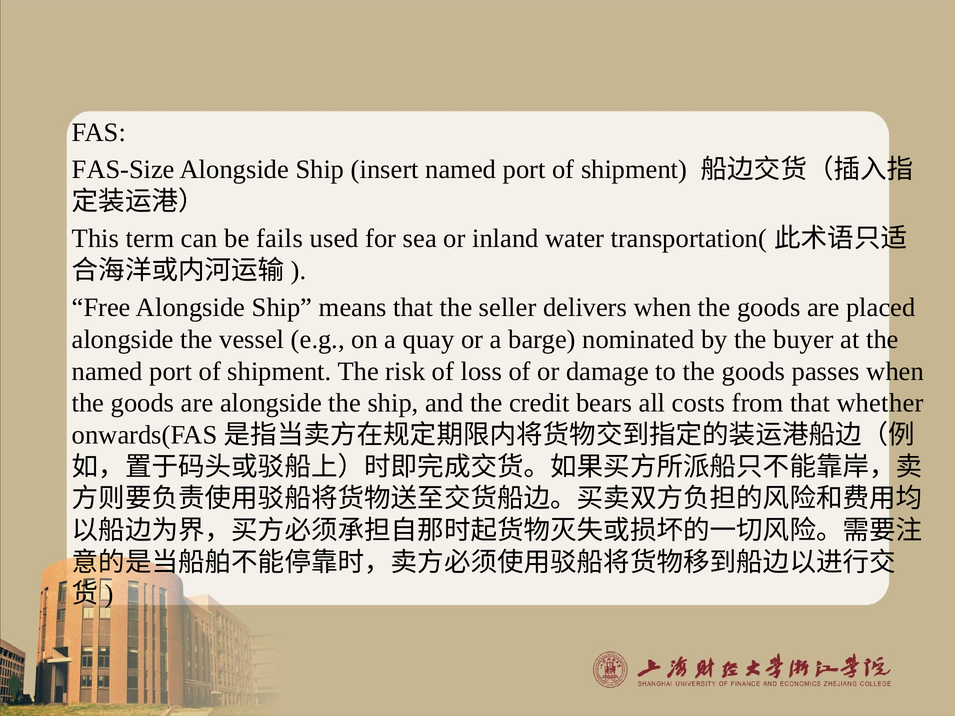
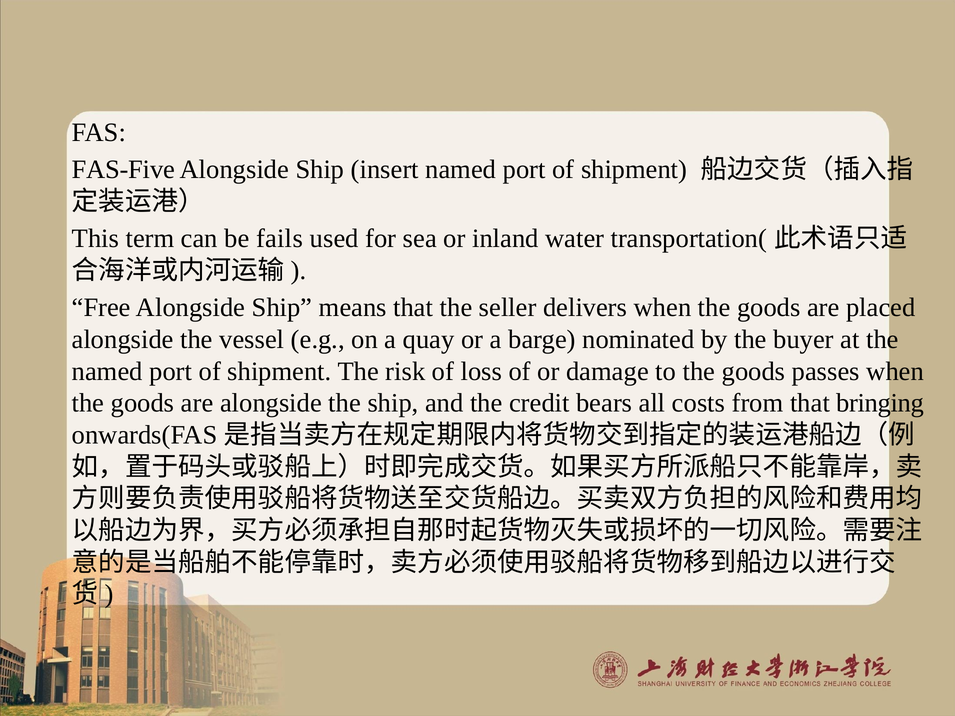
FAS-Size: FAS-Size -> FAS-Five (123, 170)
whether: whether -> bringing (880, 403)
